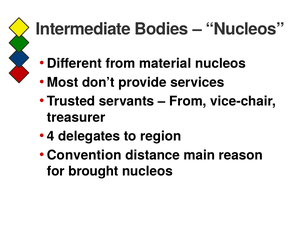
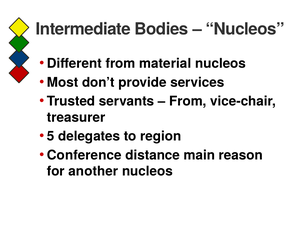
4: 4 -> 5 (51, 136)
Convention: Convention -> Conference (84, 155)
brought: brought -> another (93, 171)
